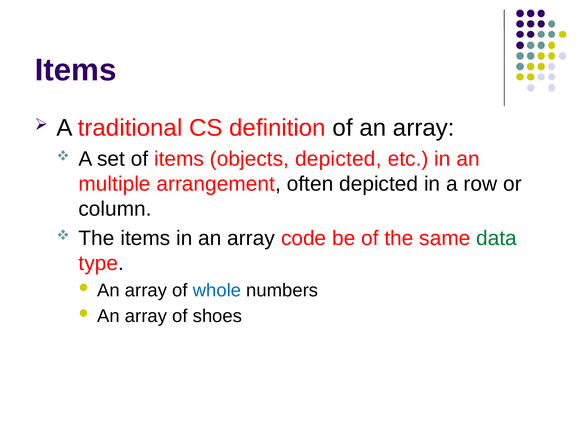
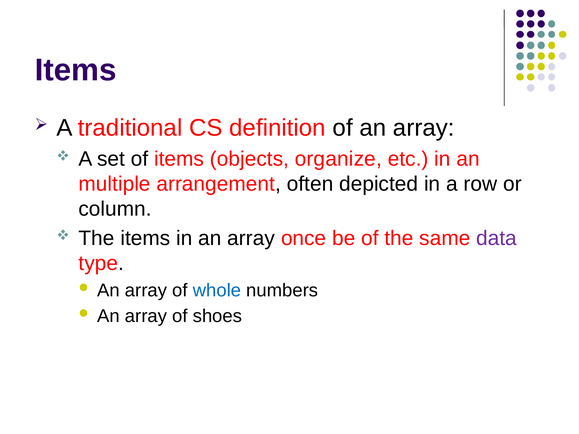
objects depicted: depicted -> organize (338, 159)
code: code -> once (304, 238)
data colour: green -> purple (497, 238)
